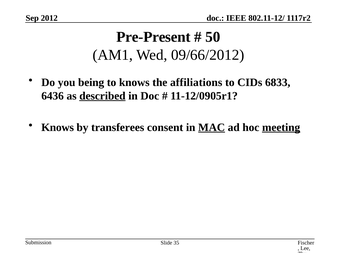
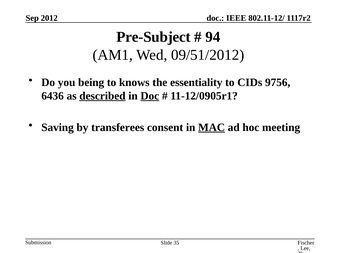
Pre-Present: Pre-Present -> Pre-Subject (154, 37)
50: 50 -> 94 (213, 37)
09/66/2012: 09/66/2012 -> 09/51/2012 (208, 55)
affiliations: affiliations -> essentiality (196, 82)
6833: 6833 -> 9756 (278, 82)
Doc underline: none -> present (150, 96)
Knows: Knows -> Saving (58, 127)
meeting underline: present -> none (281, 127)
